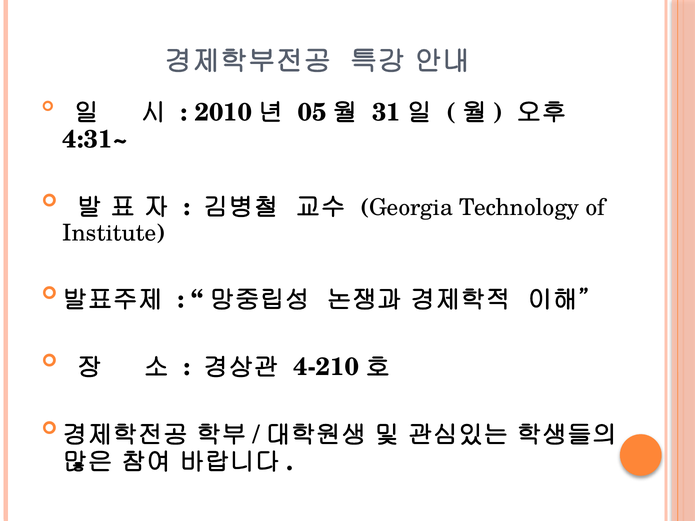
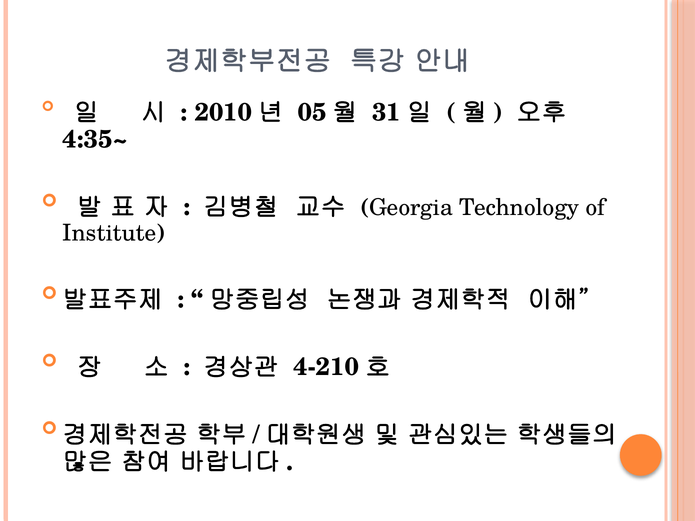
4:31~: 4:31~ -> 4:35~ (95, 140)
